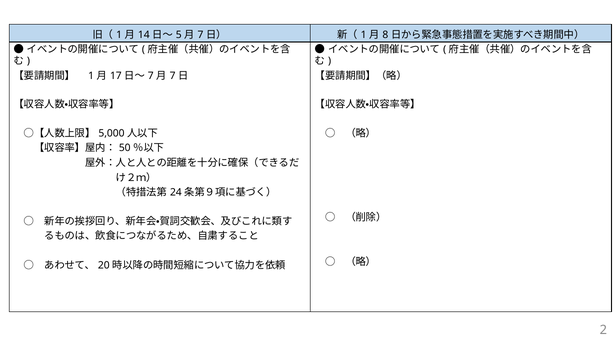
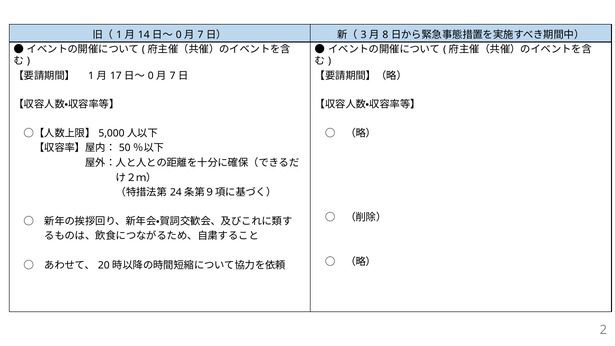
5: 5 -> 0 (179, 35)
1: 1 -> 3 (364, 35)
7: 7 -> 0 (151, 76)
